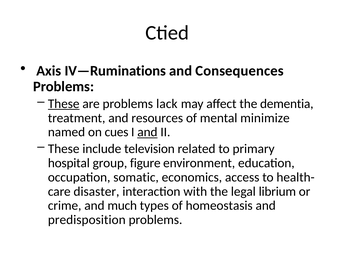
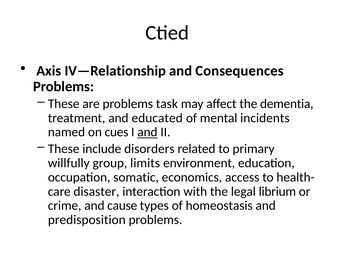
IV—Ruminations: IV—Ruminations -> IV—Relationship (115, 71)
These underline: present -> none (64, 104)
lack: lack -> task (167, 104)
resources: resources -> educated (157, 118)
minimize: minimize -> incidents (265, 118)
television: television -> disorders (149, 149)
hospital: hospital -> willfully (69, 163)
figure: figure -> limits (145, 163)
much: much -> cause (122, 206)
